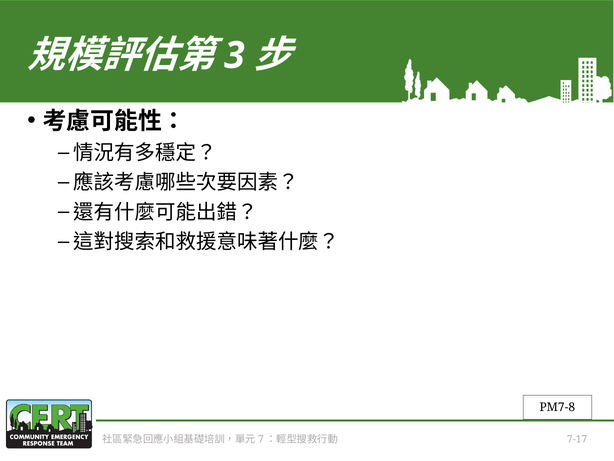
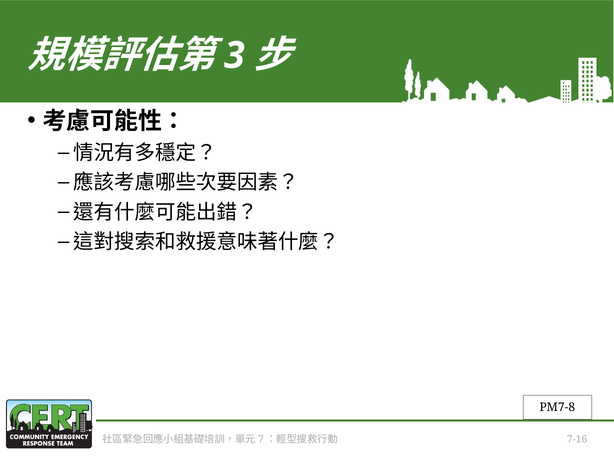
7-17: 7-17 -> 7-16 (577, 439)
